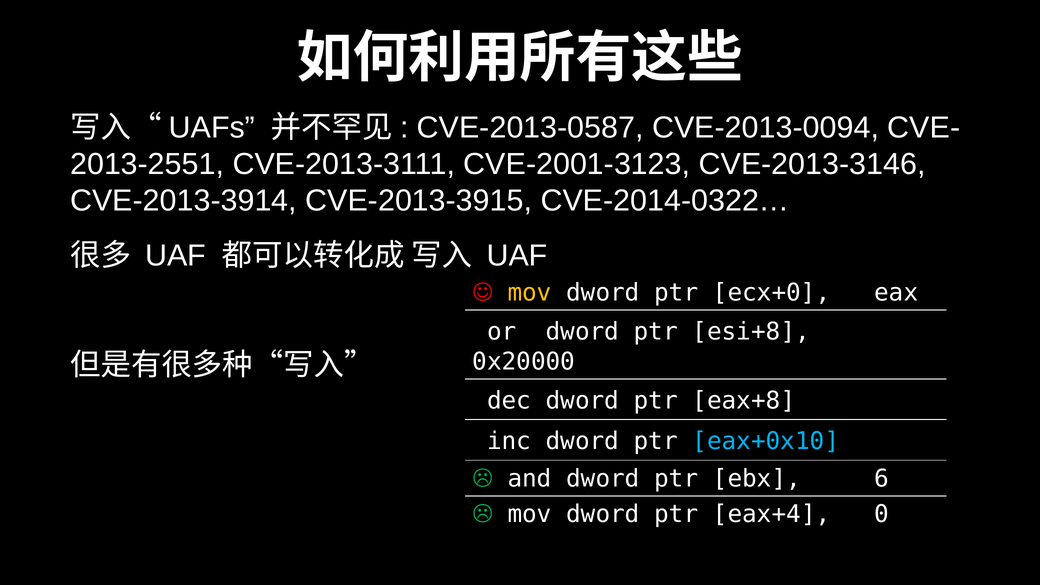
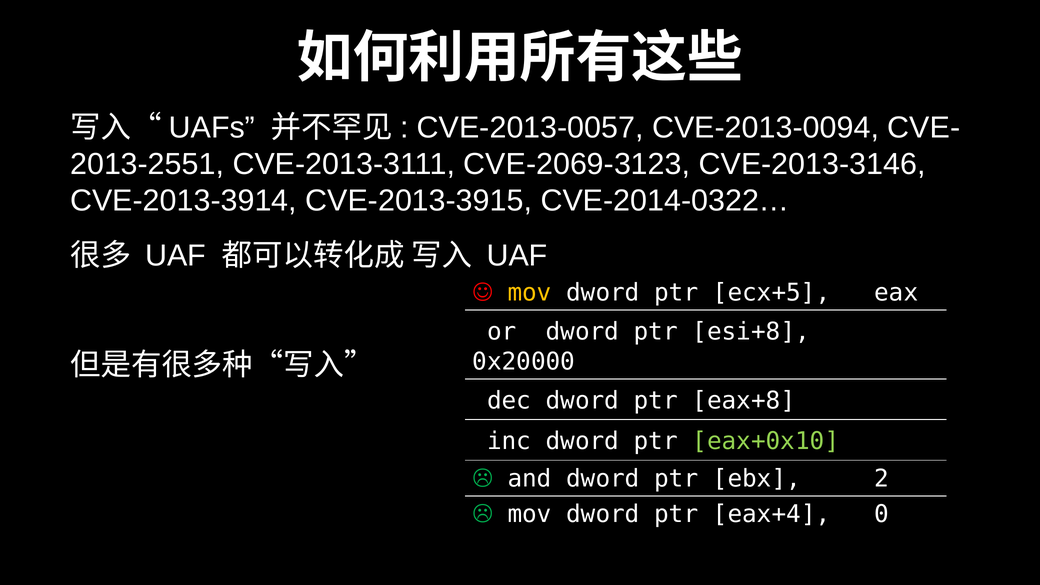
CVE-2013-0587: CVE-2013-0587 -> CVE-2013-0057 (530, 128)
CVE-2001-3123: CVE-2001-3123 -> CVE-2069-3123 (577, 164)
ecx+0: ecx+0 -> ecx+5 (772, 292)
eax+0x10 colour: light blue -> light green (766, 441)
6: 6 -> 2 (882, 478)
